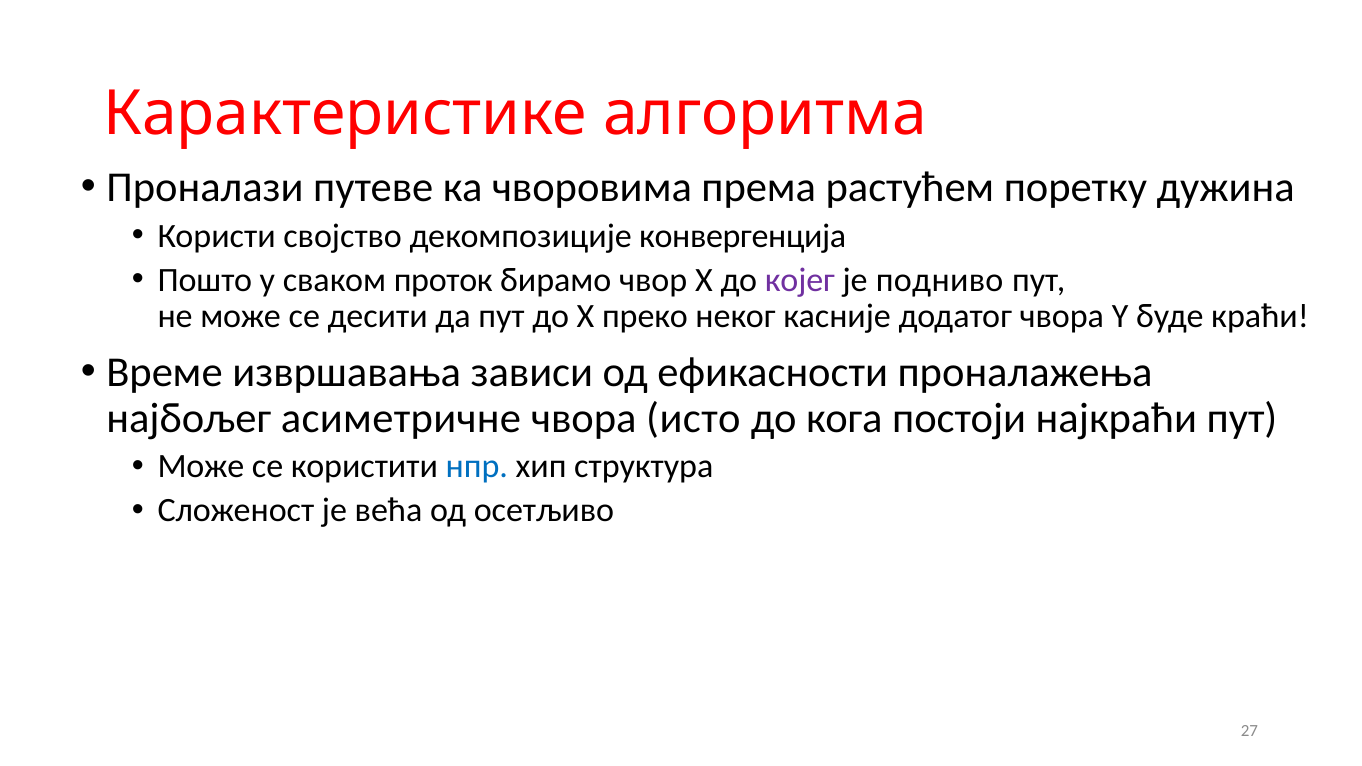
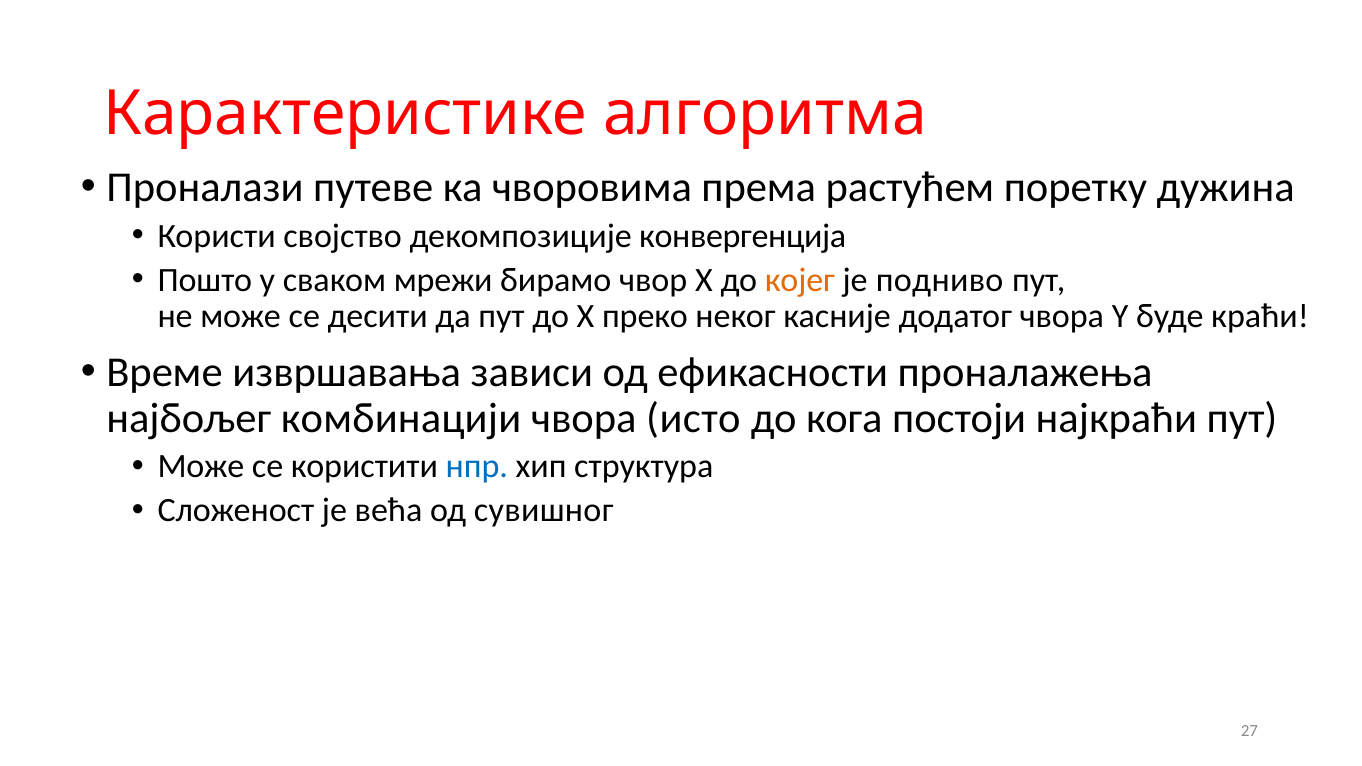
проток: проток -> мрежи (443, 280)
којег colour: purple -> orange (800, 280)
асиметричне: асиметричне -> комбинацији (401, 418)
осетљиво: осетљиво -> сувишног (544, 510)
